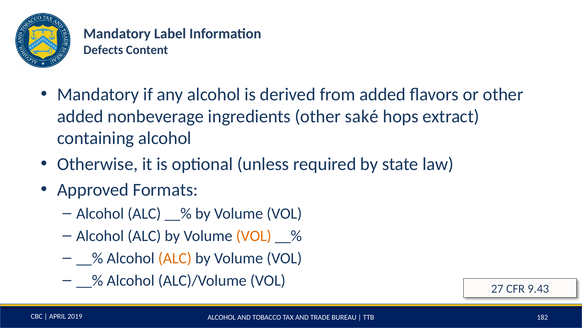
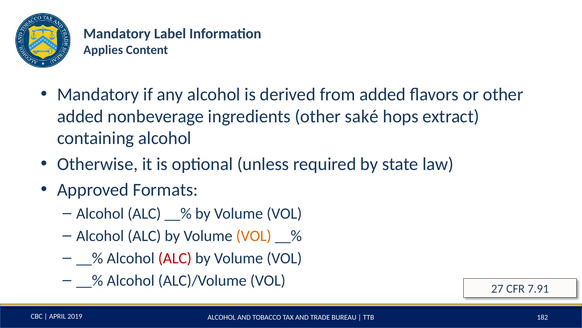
Defects: Defects -> Applies (103, 50)
ALC colour: orange -> red (175, 258)
9.43: 9.43 -> 7.91 (538, 288)
